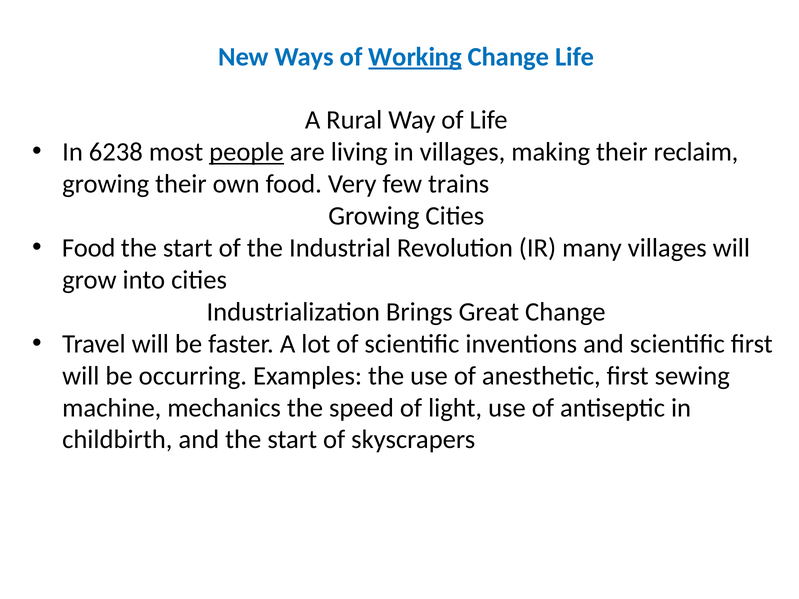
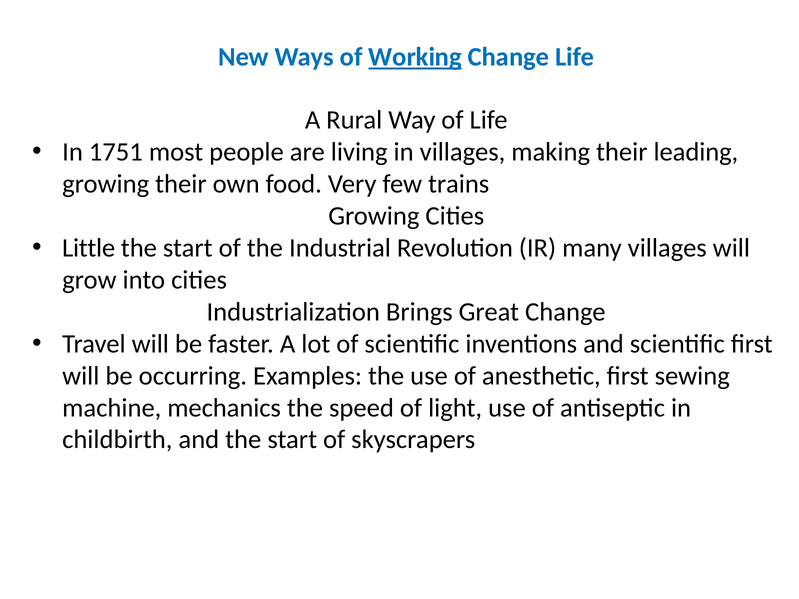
6238: 6238 -> 1751 (116, 152)
people underline: present -> none (247, 152)
reclaim: reclaim -> leading (696, 152)
Food: Food -> Little (89, 248)
